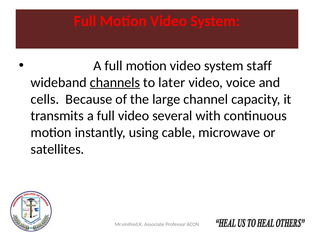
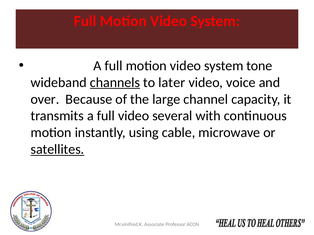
staff: staff -> tone (259, 66)
cells: cells -> over (45, 99)
satellites underline: none -> present (57, 150)
